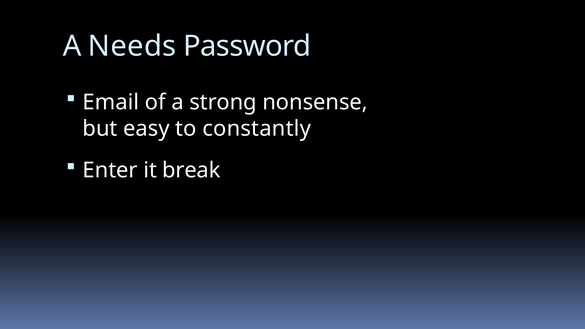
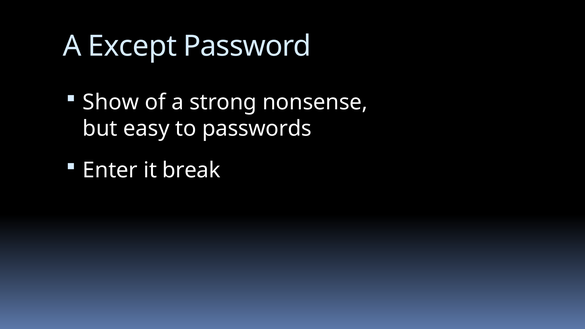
Needs: Needs -> Except (132, 46)
Email: Email -> Show (111, 102)
constantly: constantly -> passwords (257, 129)
